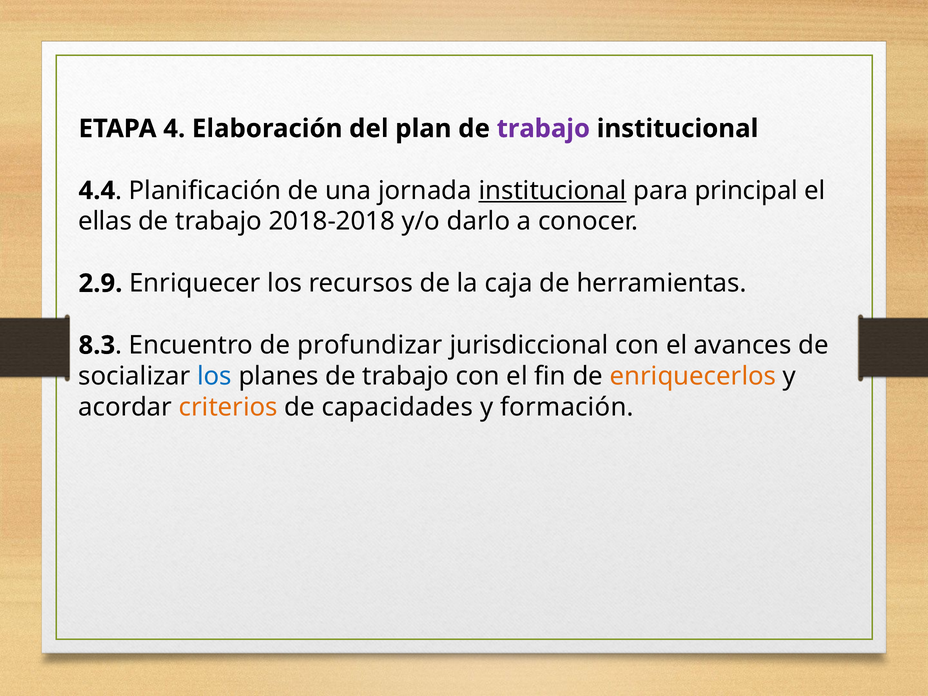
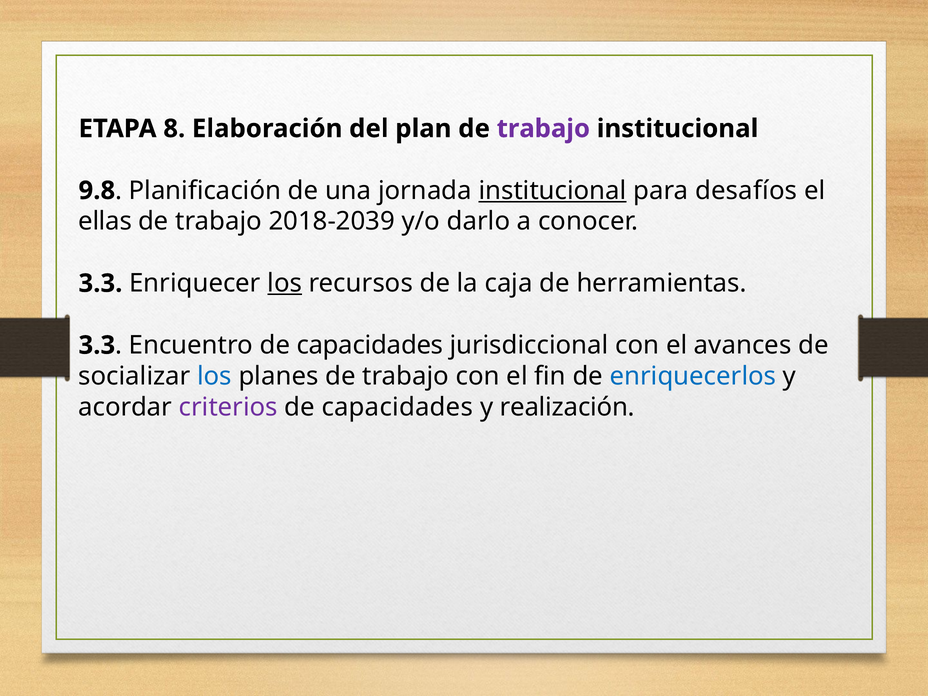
4: 4 -> 8 (174, 129)
4.4: 4.4 -> 9.8 (97, 191)
principal: principal -> desafíos (746, 191)
2018-2018: 2018-2018 -> 2018-2039 (332, 221)
2.9: 2.9 -> 3.3 (100, 283)
los underline: none -> present (285, 283)
8.3: 8.3 -> 3.3 (97, 345)
Encuentro de profundizar: profundizar -> capacidades (370, 345)
enriquecerlos colour: orange -> blue (693, 376)
criterios colour: orange -> purple (228, 407)
formación: formación -> realización (567, 407)
